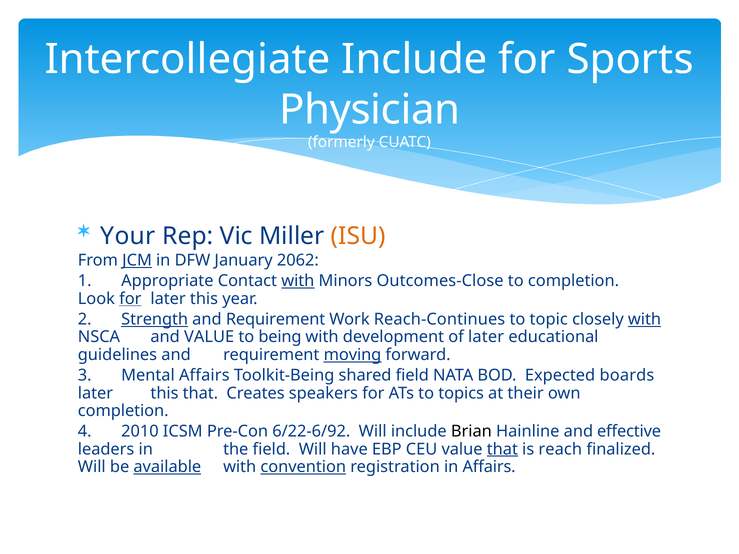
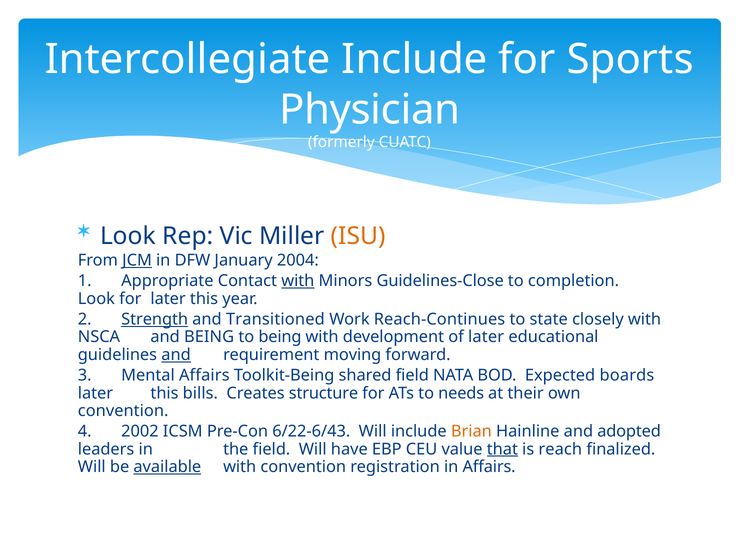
Your: Your -> Look (128, 236)
2062: 2062 -> 2004 (298, 260)
Outcomes-Close: Outcomes-Close -> Guidelines-Close (440, 281)
for underline: present -> none (130, 299)
Requirement: Requirement -> Transitioned (275, 319)
topic: topic -> state (549, 319)
with underline: present -> none (644, 319)
and VALUE: VALUE -> BEING (209, 337)
and underline: none -> present (176, 355)
moving underline: present -> none (353, 355)
this that: that -> bills (200, 393)
speakers: speakers -> structure (324, 393)
topics: topics -> needs (461, 393)
completion: completion -> convention (123, 411)
2010: 2010 -> 2002 (140, 432)
6/22-6/92: 6/22-6/92 -> 6/22-6/43 (311, 432)
Brian colour: black -> orange (471, 432)
effective: effective -> adopted (629, 432)
convention underline: present -> none (303, 467)
